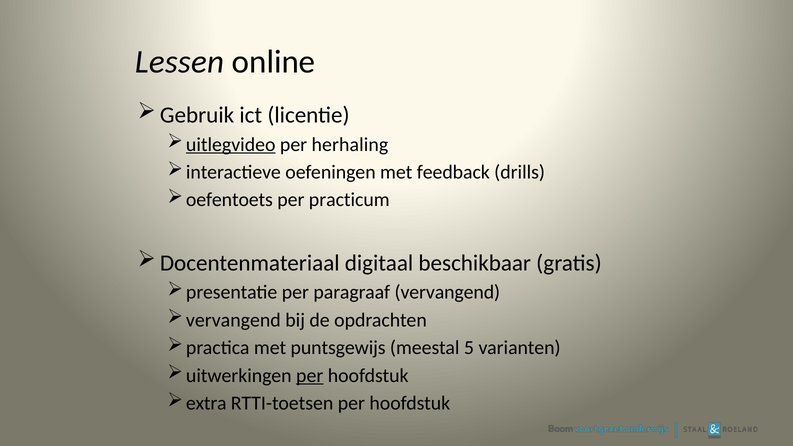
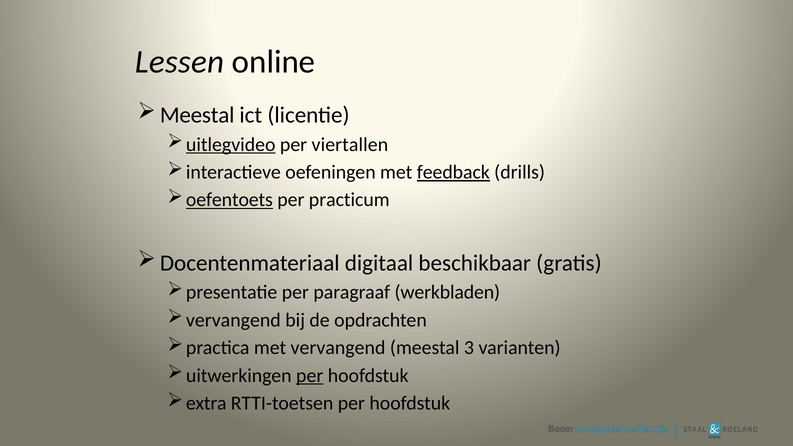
Gebruik: Gebruik -> Meestal (197, 115)
herhaling: herhaling -> viertallen (350, 144)
feedback underline: none -> present (453, 172)
oefentoets underline: none -> present (229, 200)
paragraaf vervangend: vervangend -> werkbladen (447, 292)
met puntsgewijs: puntsgewijs -> vervangend (338, 348)
5: 5 -> 3 (469, 348)
